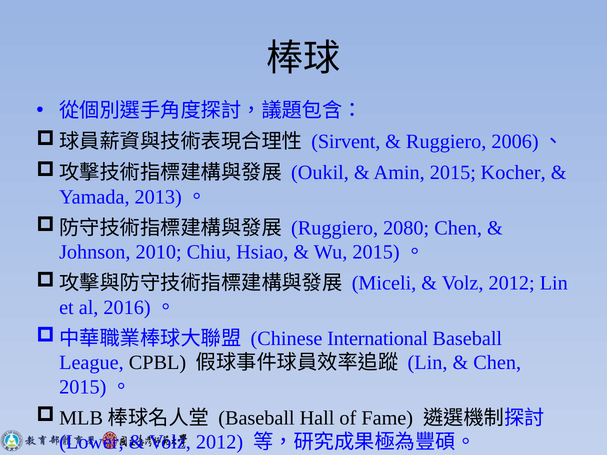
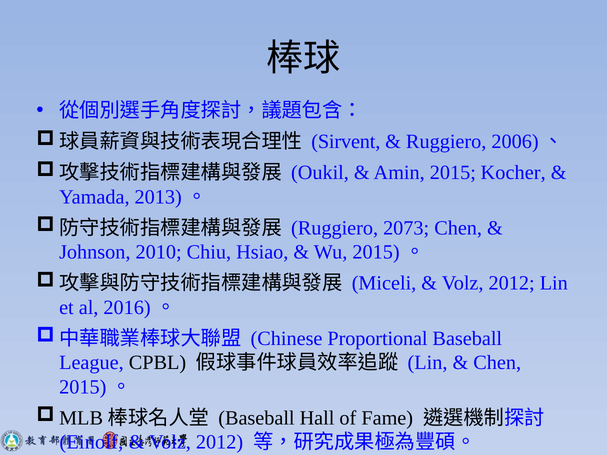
2080: 2080 -> 2073 (406, 228)
International: International -> Proportional (378, 339)
Lower: Lower -> Einolf (91, 443)
